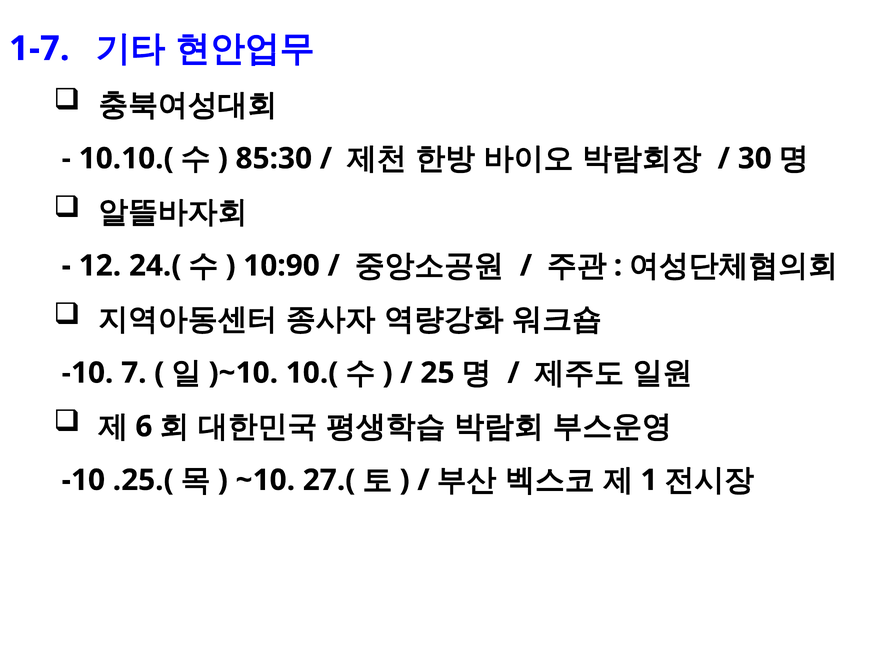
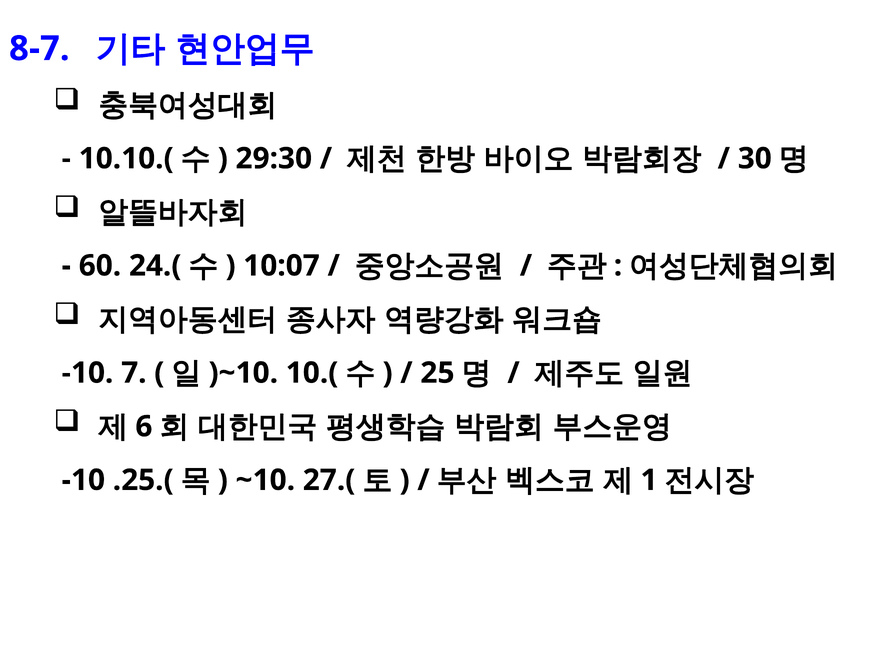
1-7: 1-7 -> 8-7 (39, 49)
85:30: 85:30 -> 29:30 (274, 159)
12: 12 -> 60 (100, 266)
10:90: 10:90 -> 10:07 (282, 266)
